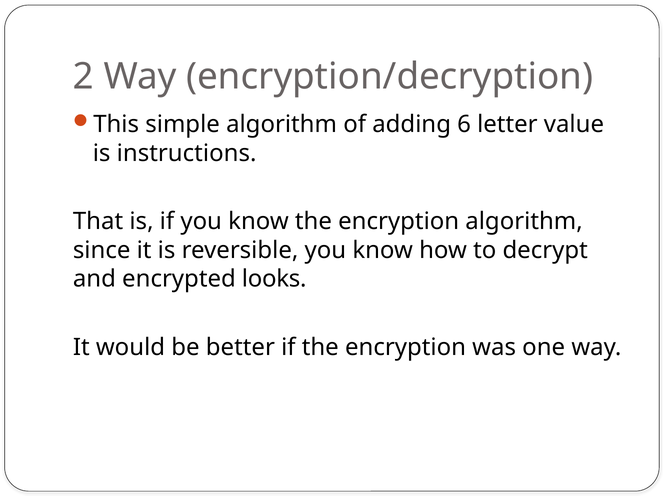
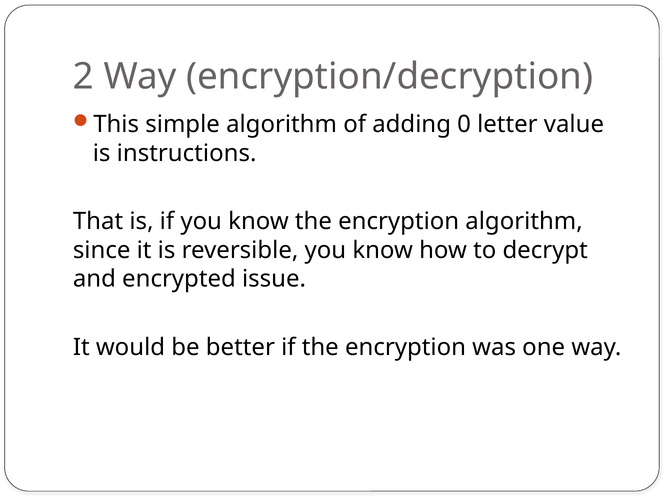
6: 6 -> 0 (464, 124)
looks: looks -> issue (274, 279)
